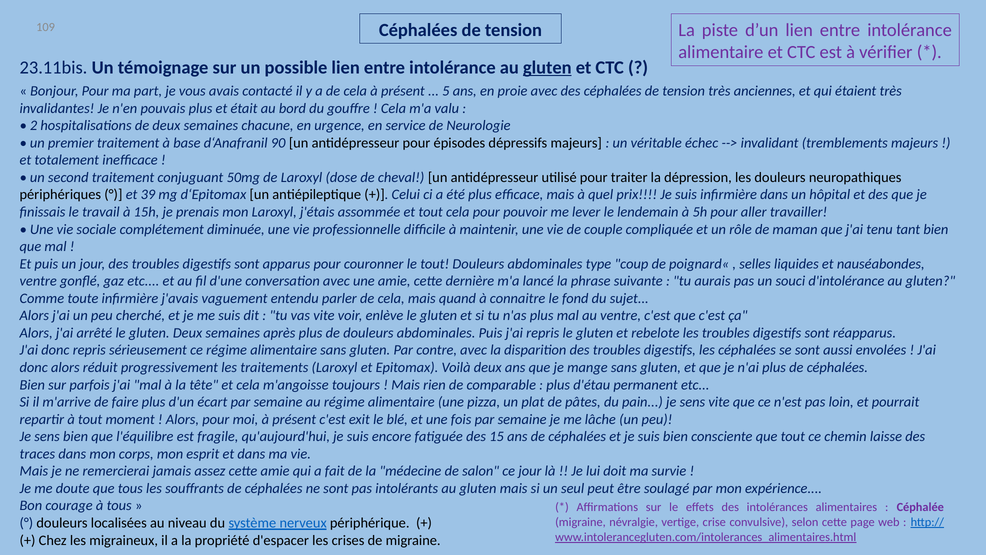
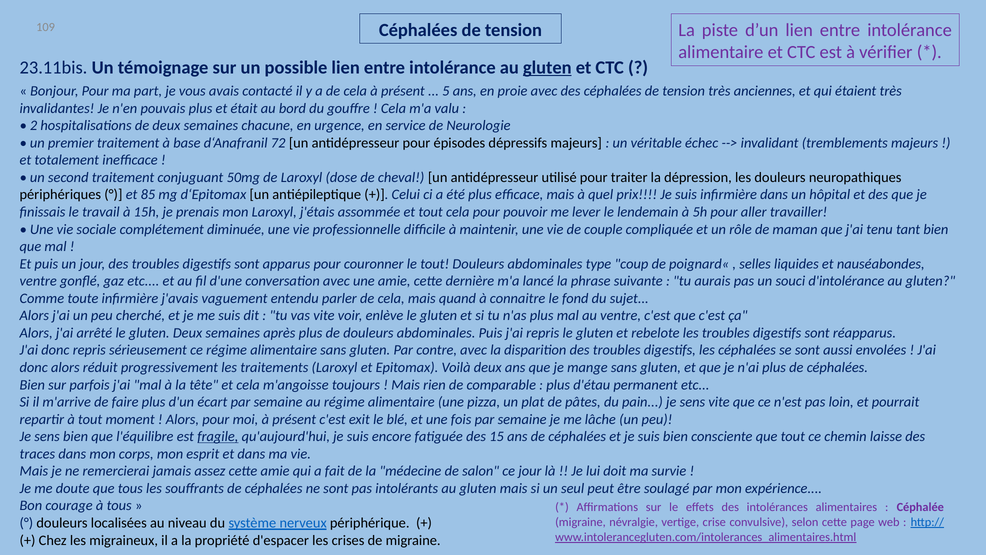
90: 90 -> 72 (278, 143)
39: 39 -> 85 (148, 195)
fragile underline: none -> present (218, 436)
